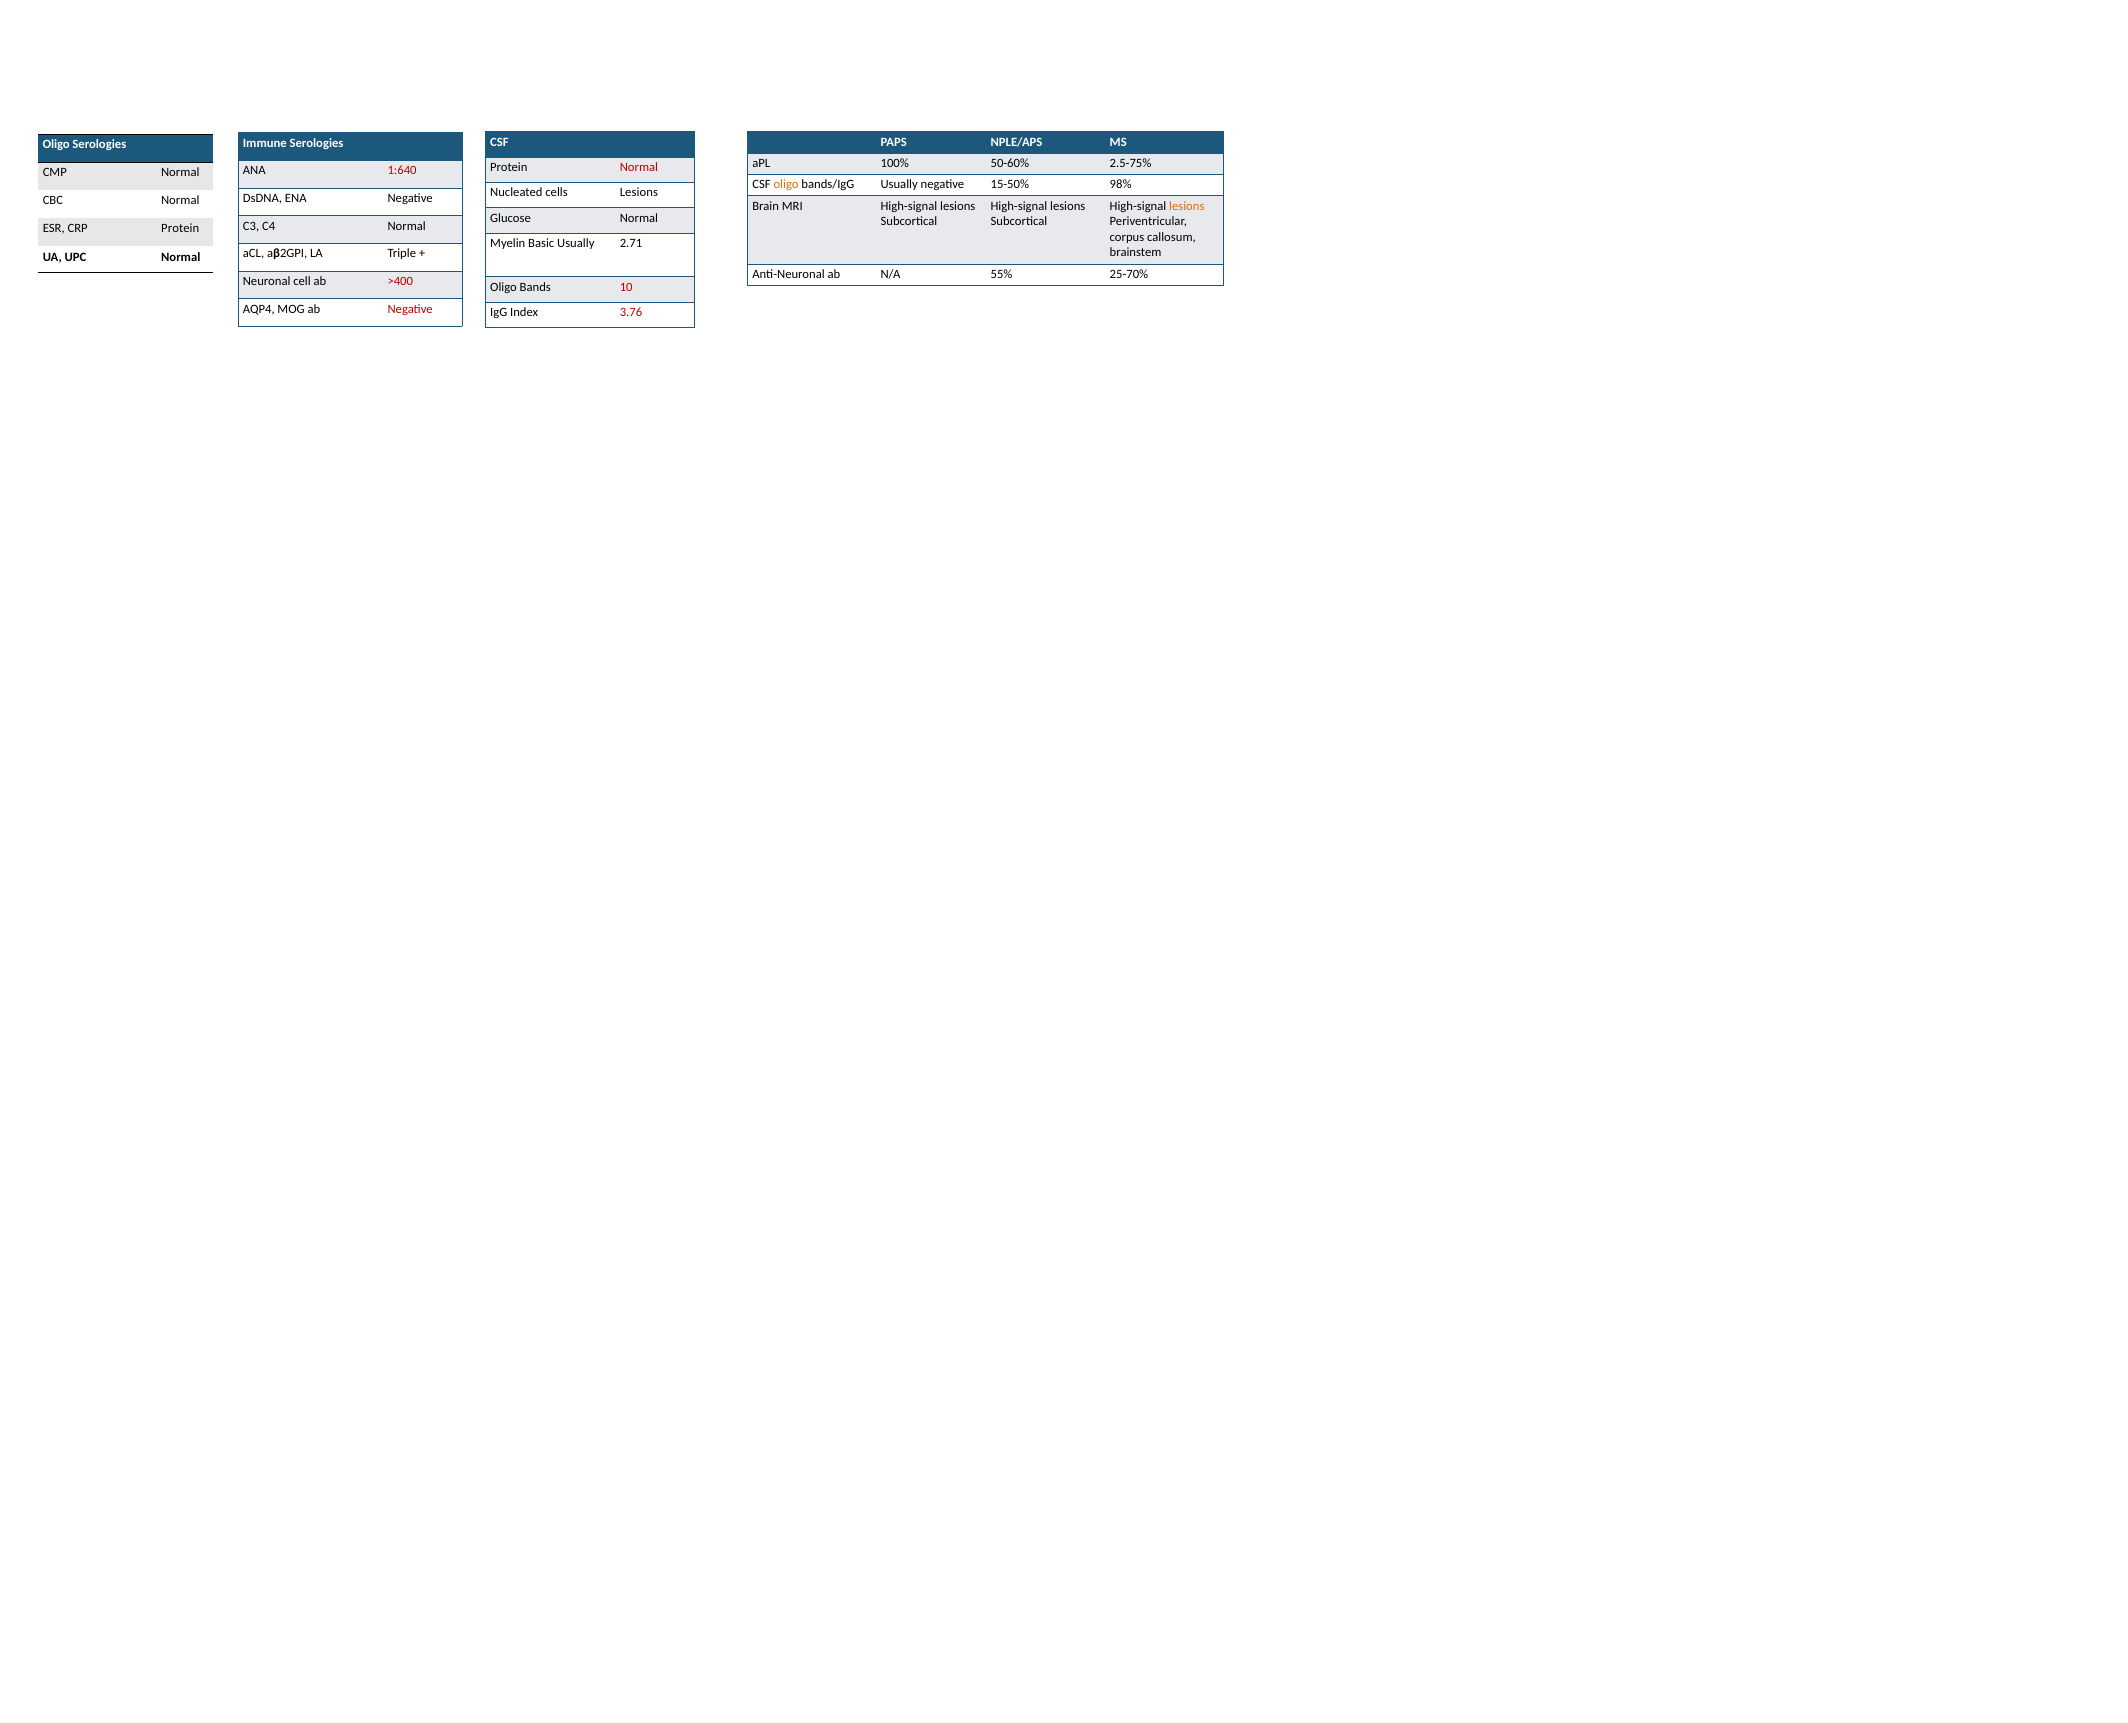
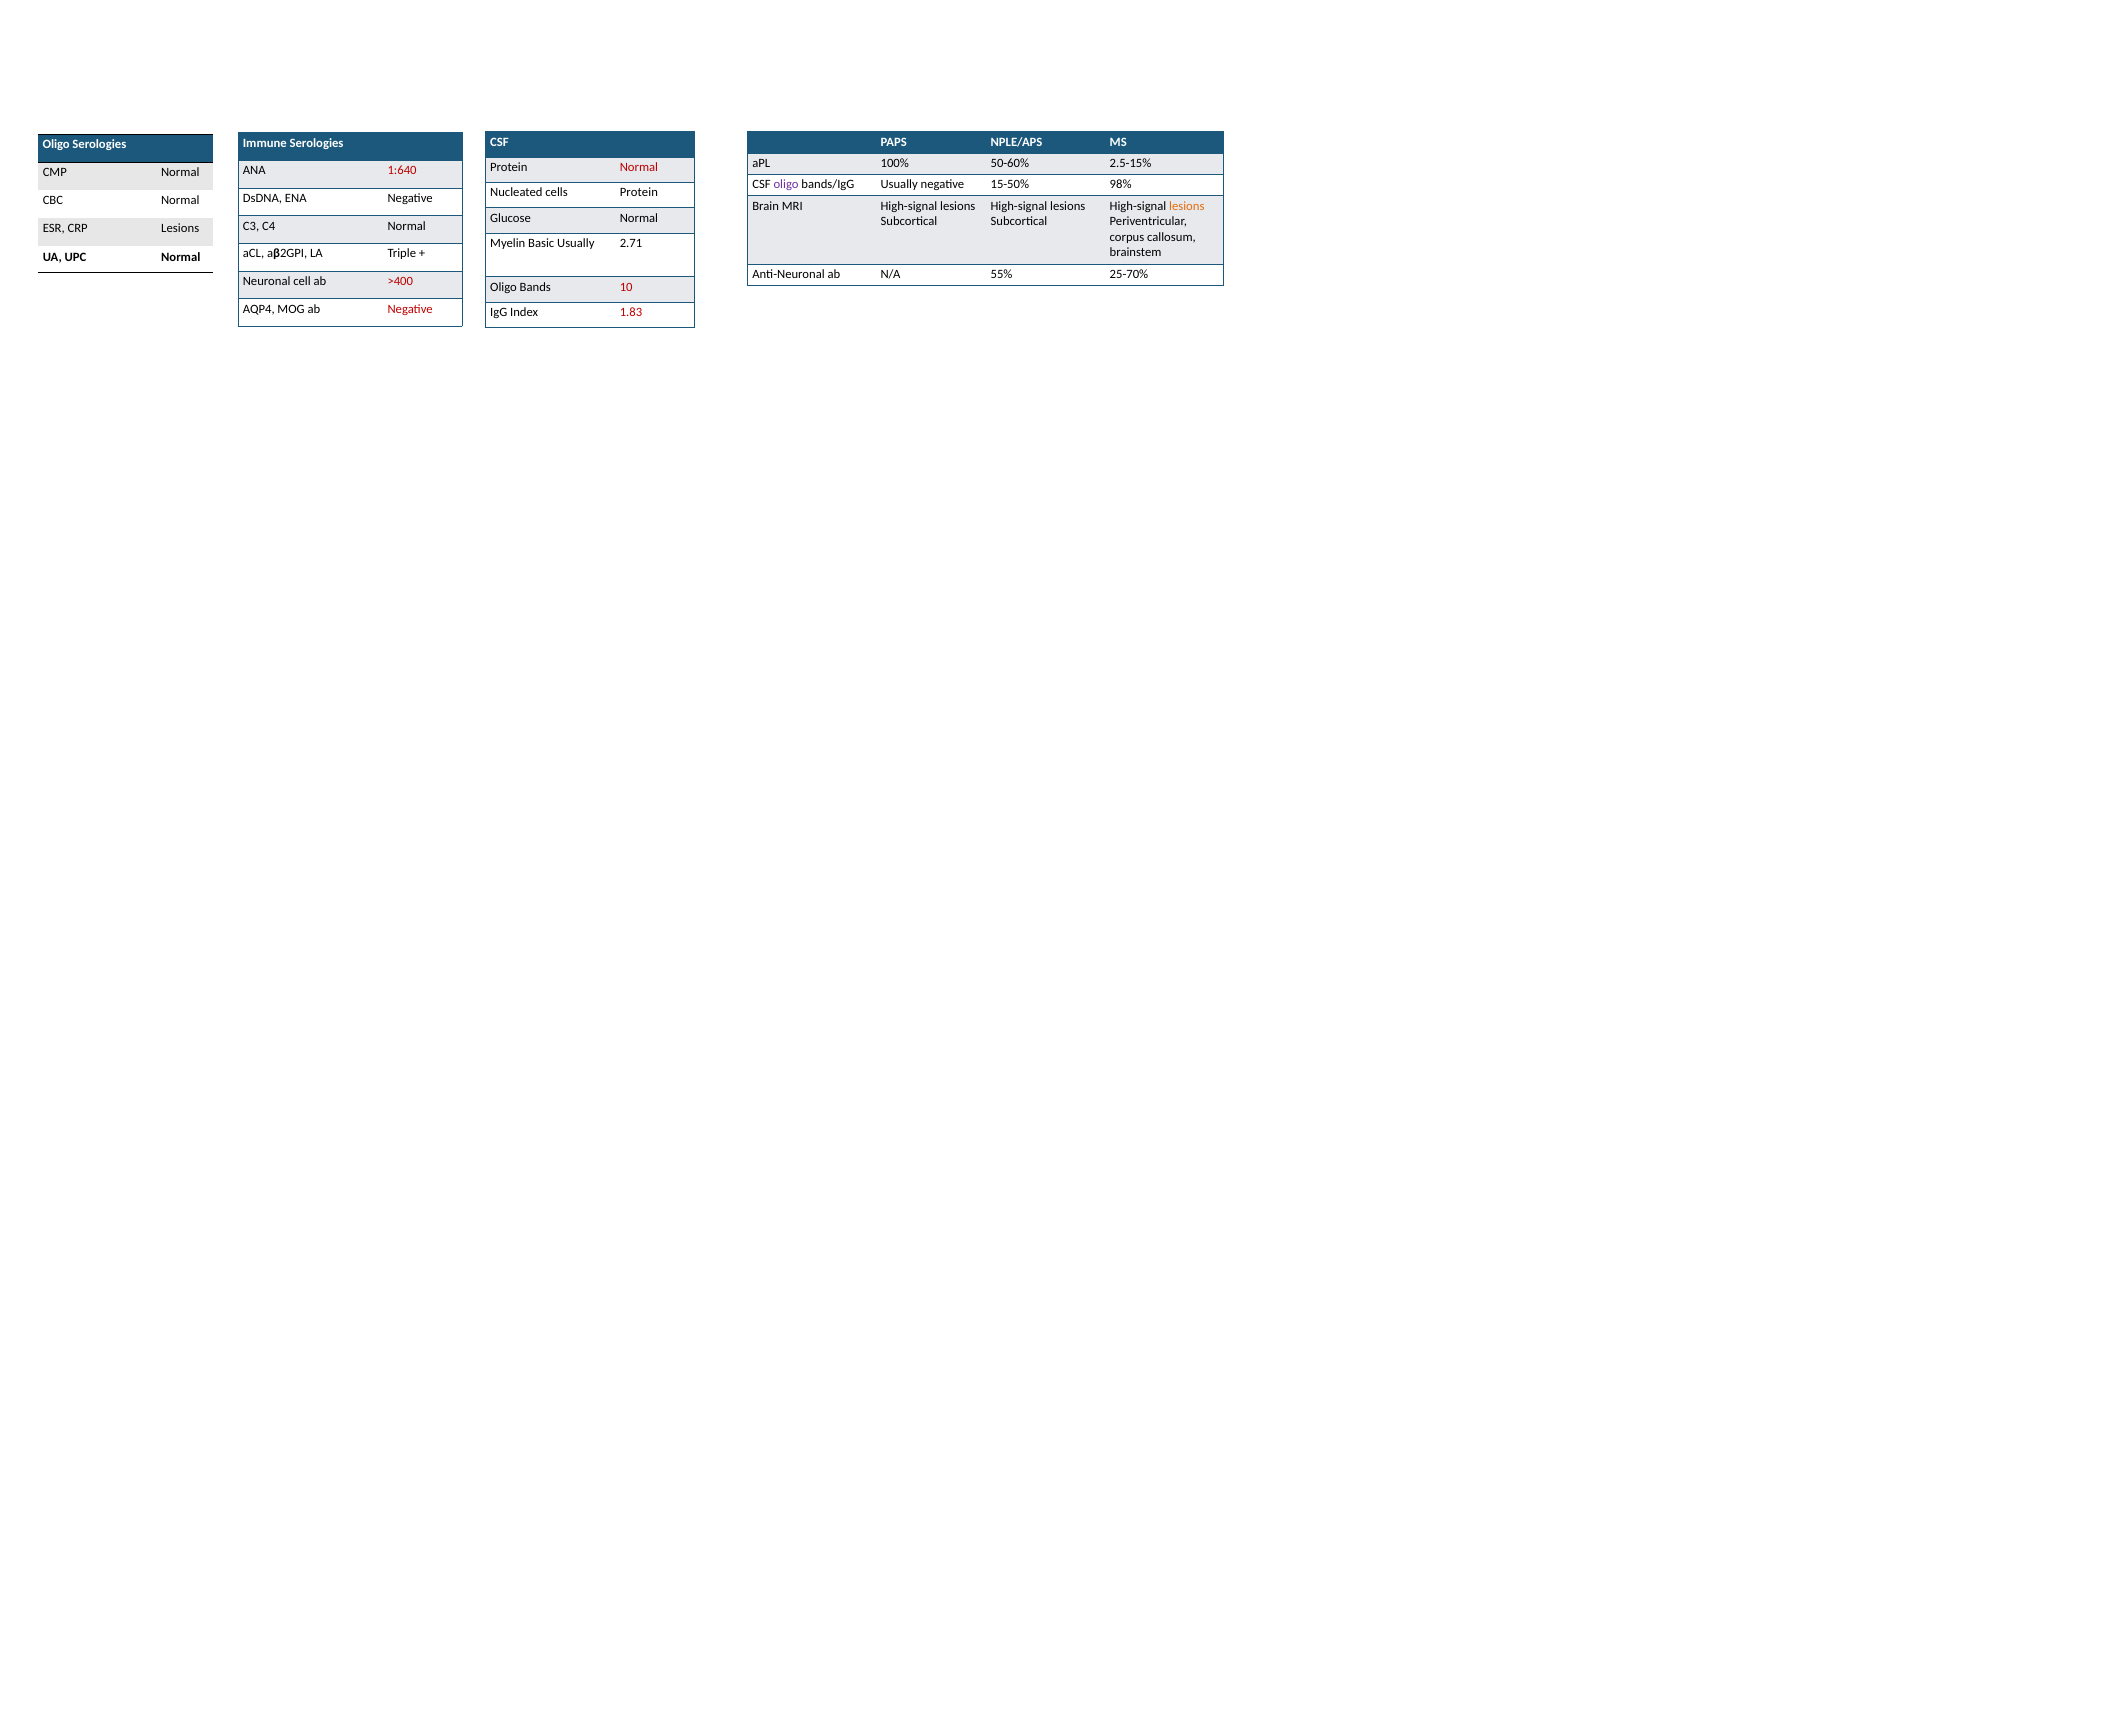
2.5-75%: 2.5-75% -> 2.5-15% (1131, 163)
oligo colour: orange -> purple (786, 185)
cells Lesions: Lesions -> Protein (639, 193)
CRP Protein: Protein -> Lesions (180, 228)
3.76: 3.76 -> 1.83 (631, 312)
